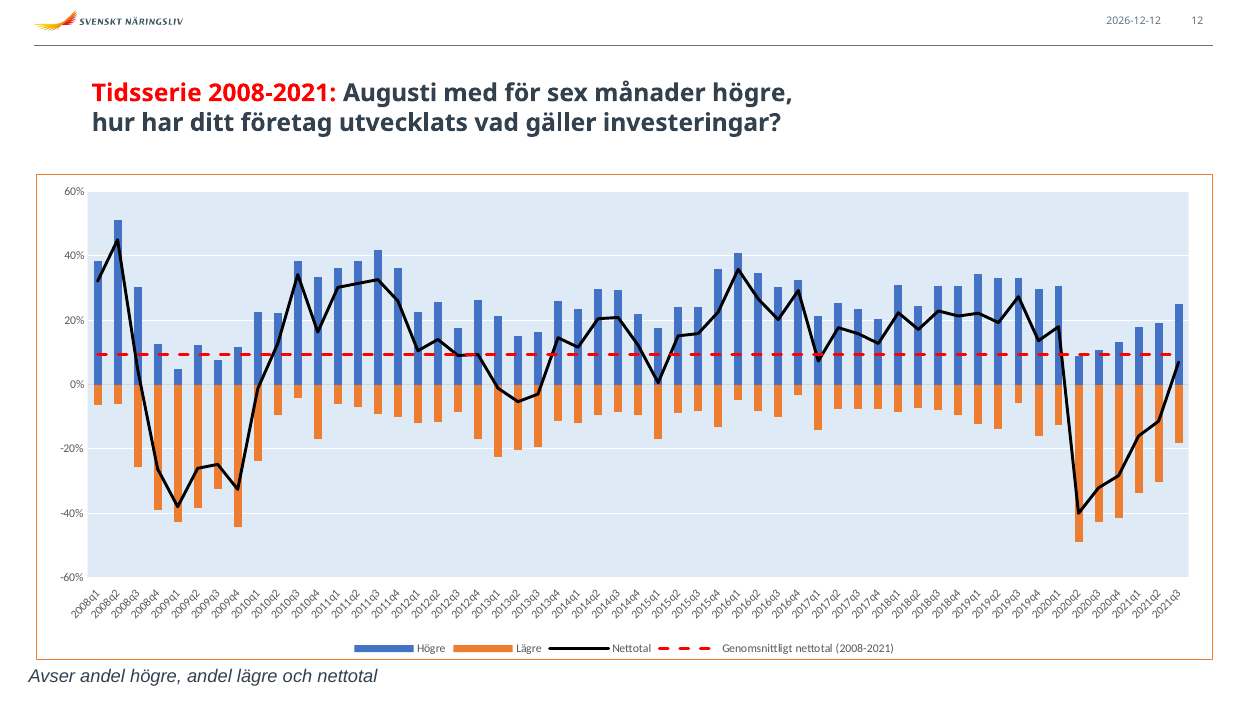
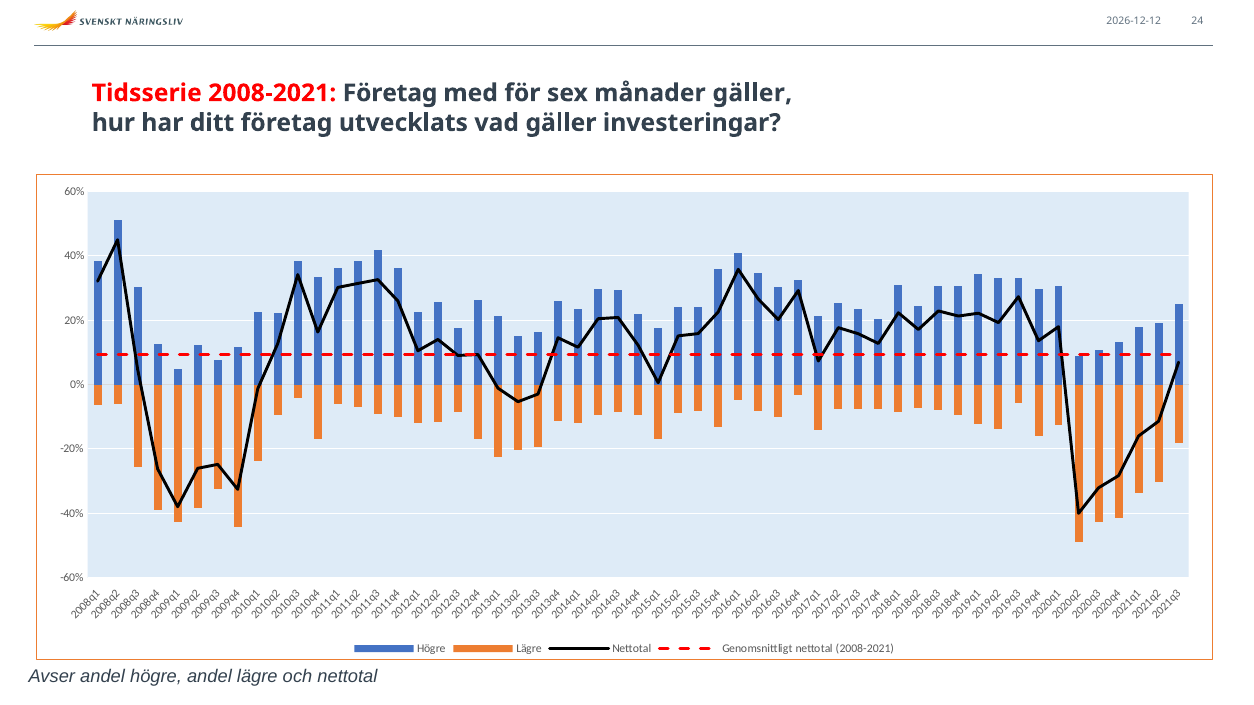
12: 12 -> 24 (1197, 21)
2008-2021 Augusti: Augusti -> Företag (390, 93)
månader högre: högre -> gäller (752, 93)
